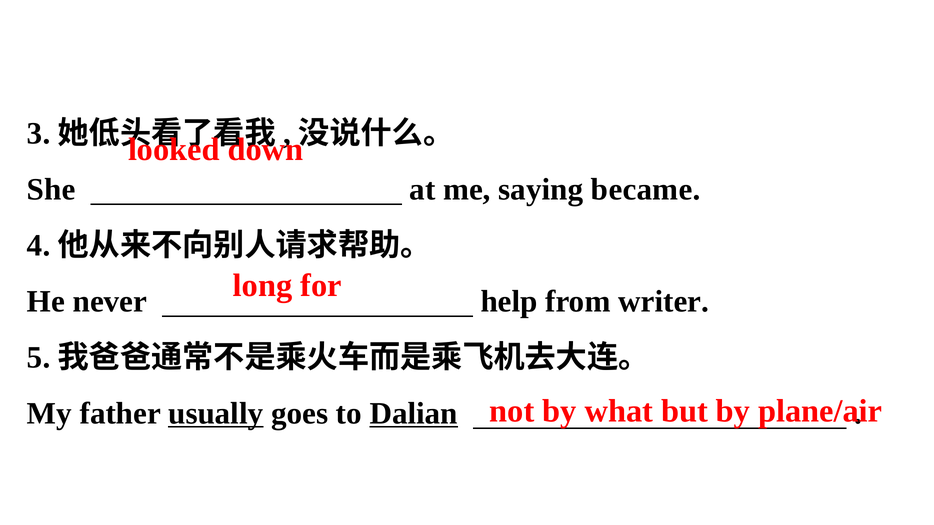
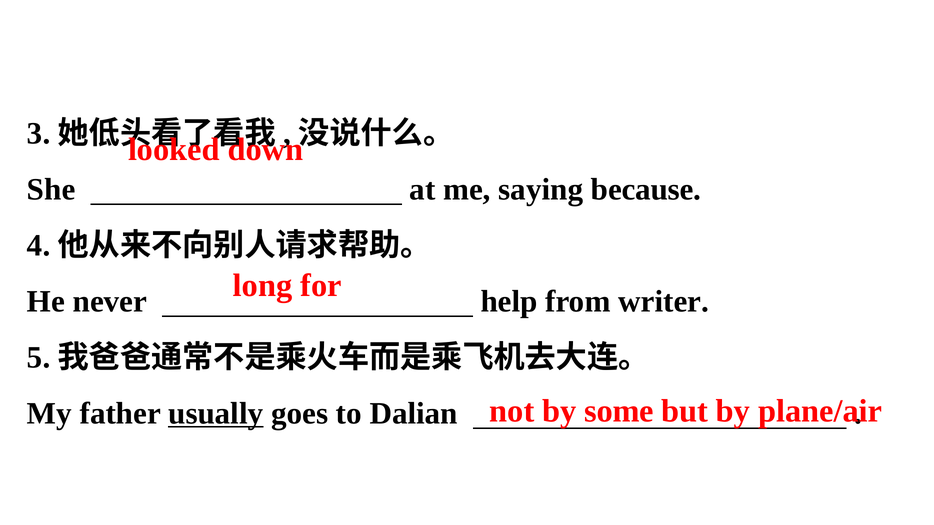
became: became -> because (646, 190)
what: what -> some (619, 411)
Dalian underline: present -> none (414, 414)
